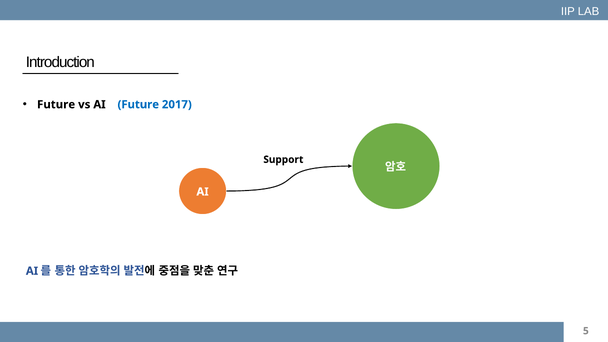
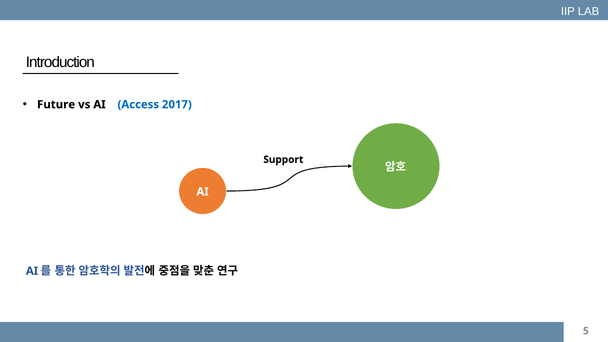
AI Future: Future -> Access (138, 105)
